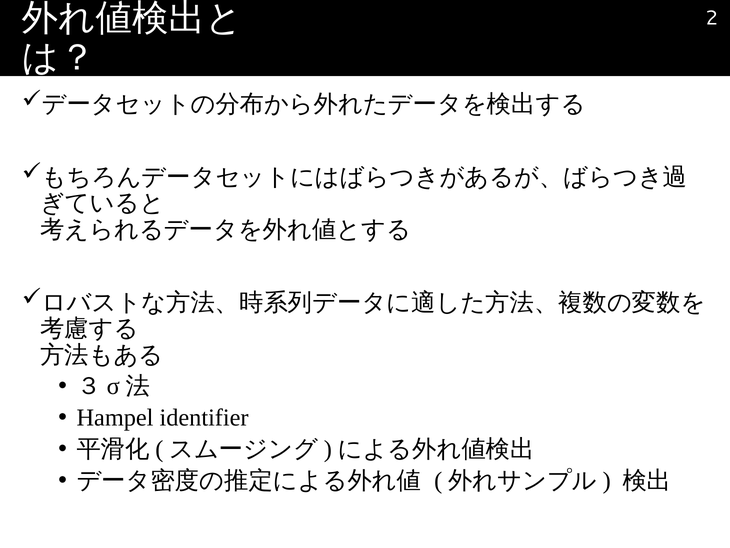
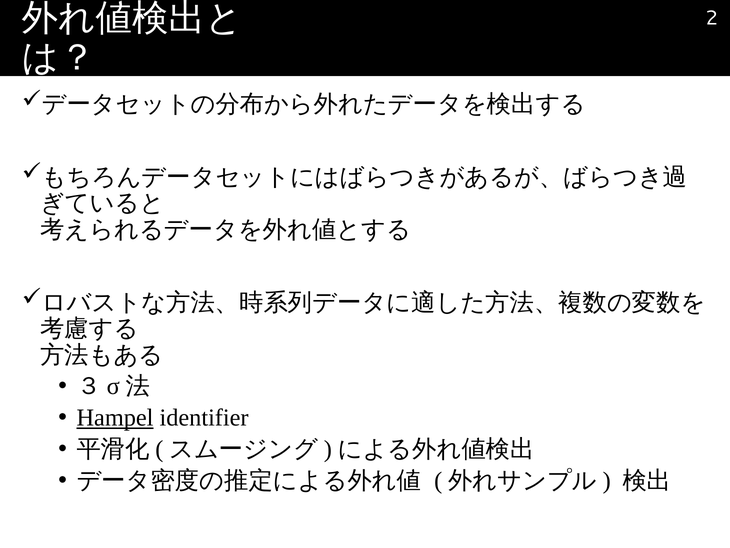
Hampel underline: none -> present (115, 417)
